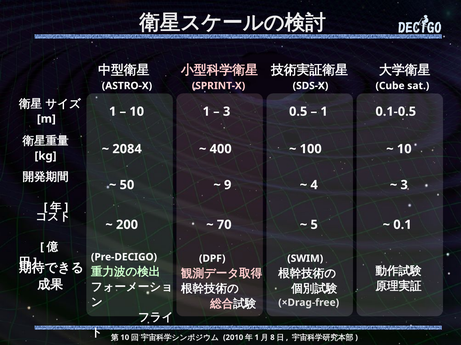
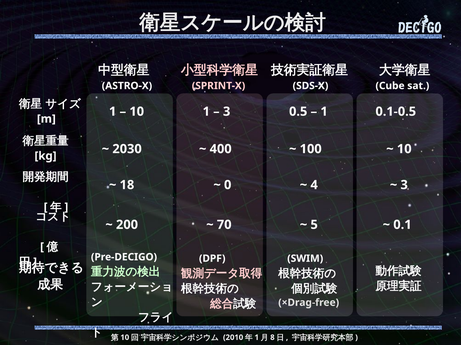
2084: 2084 -> 2030 (127, 149)
50: 50 -> 18 (127, 185)
9: 9 -> 0 (228, 185)
